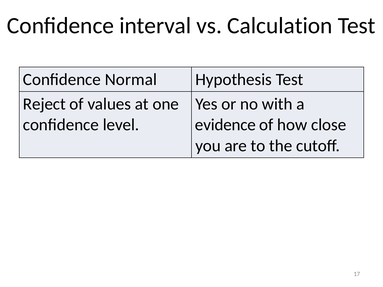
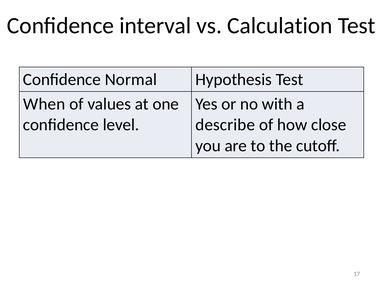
Reject: Reject -> When (44, 104)
evidence: evidence -> describe (225, 125)
